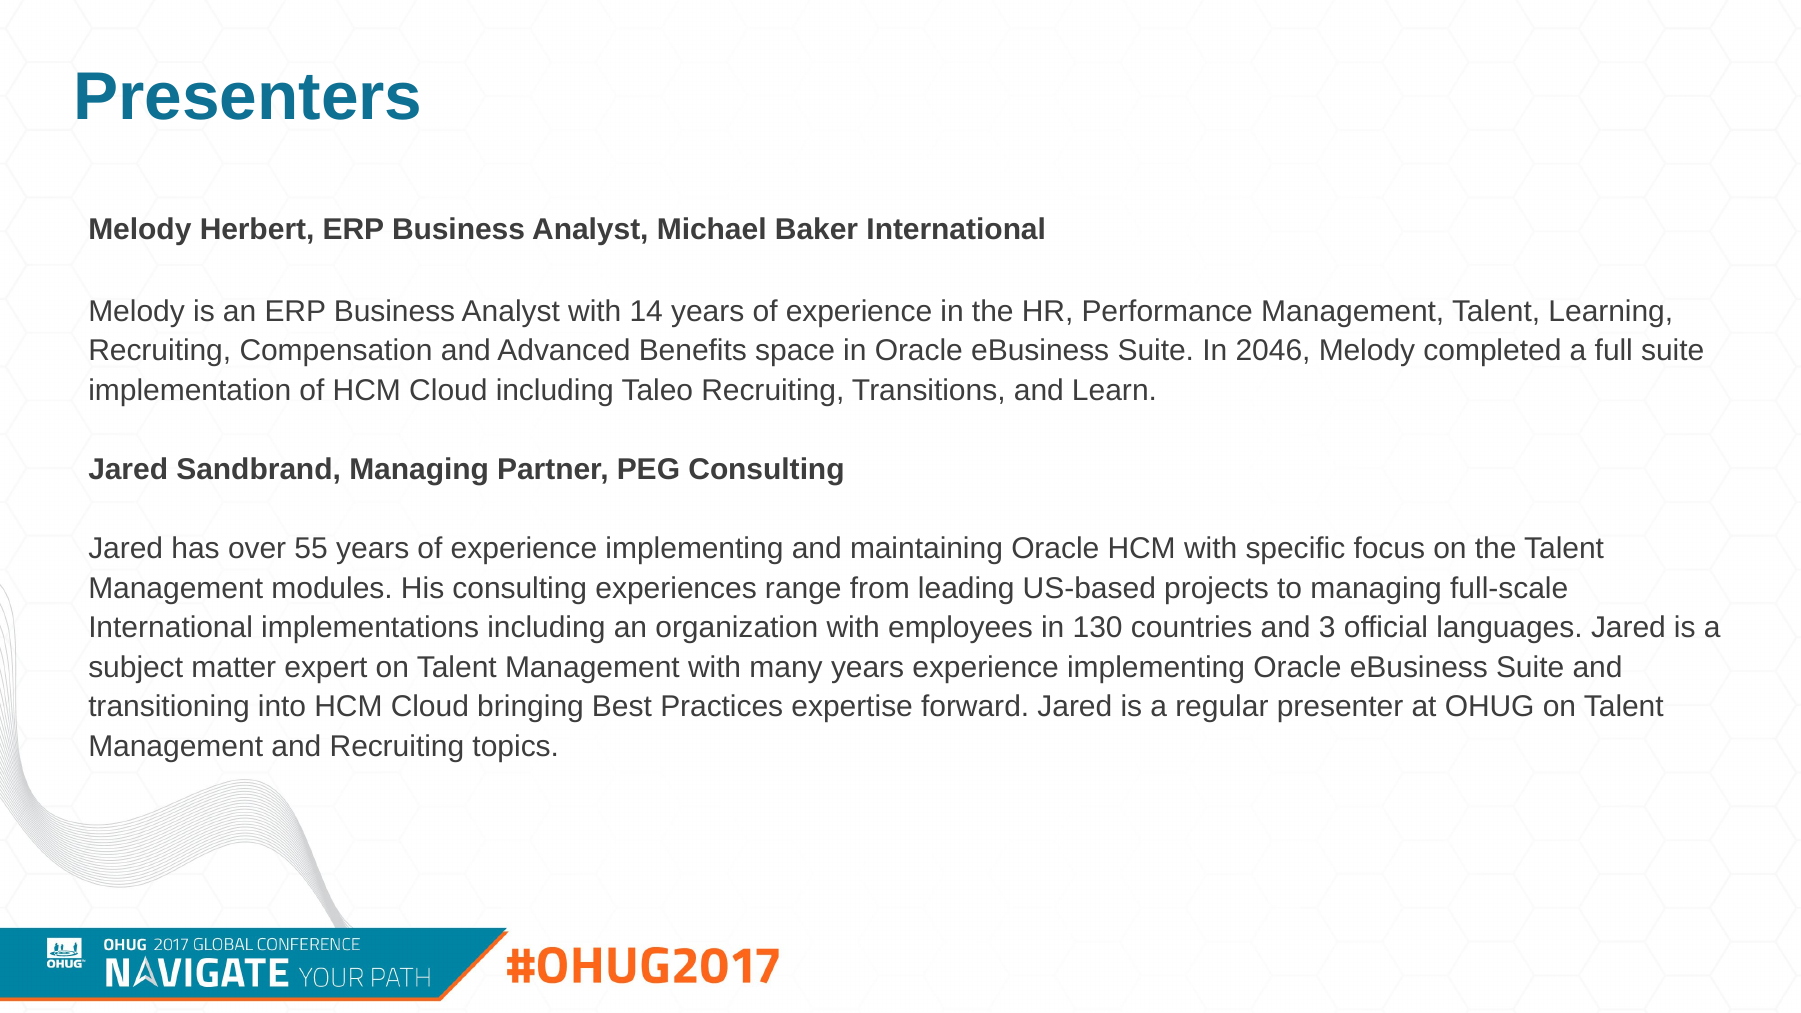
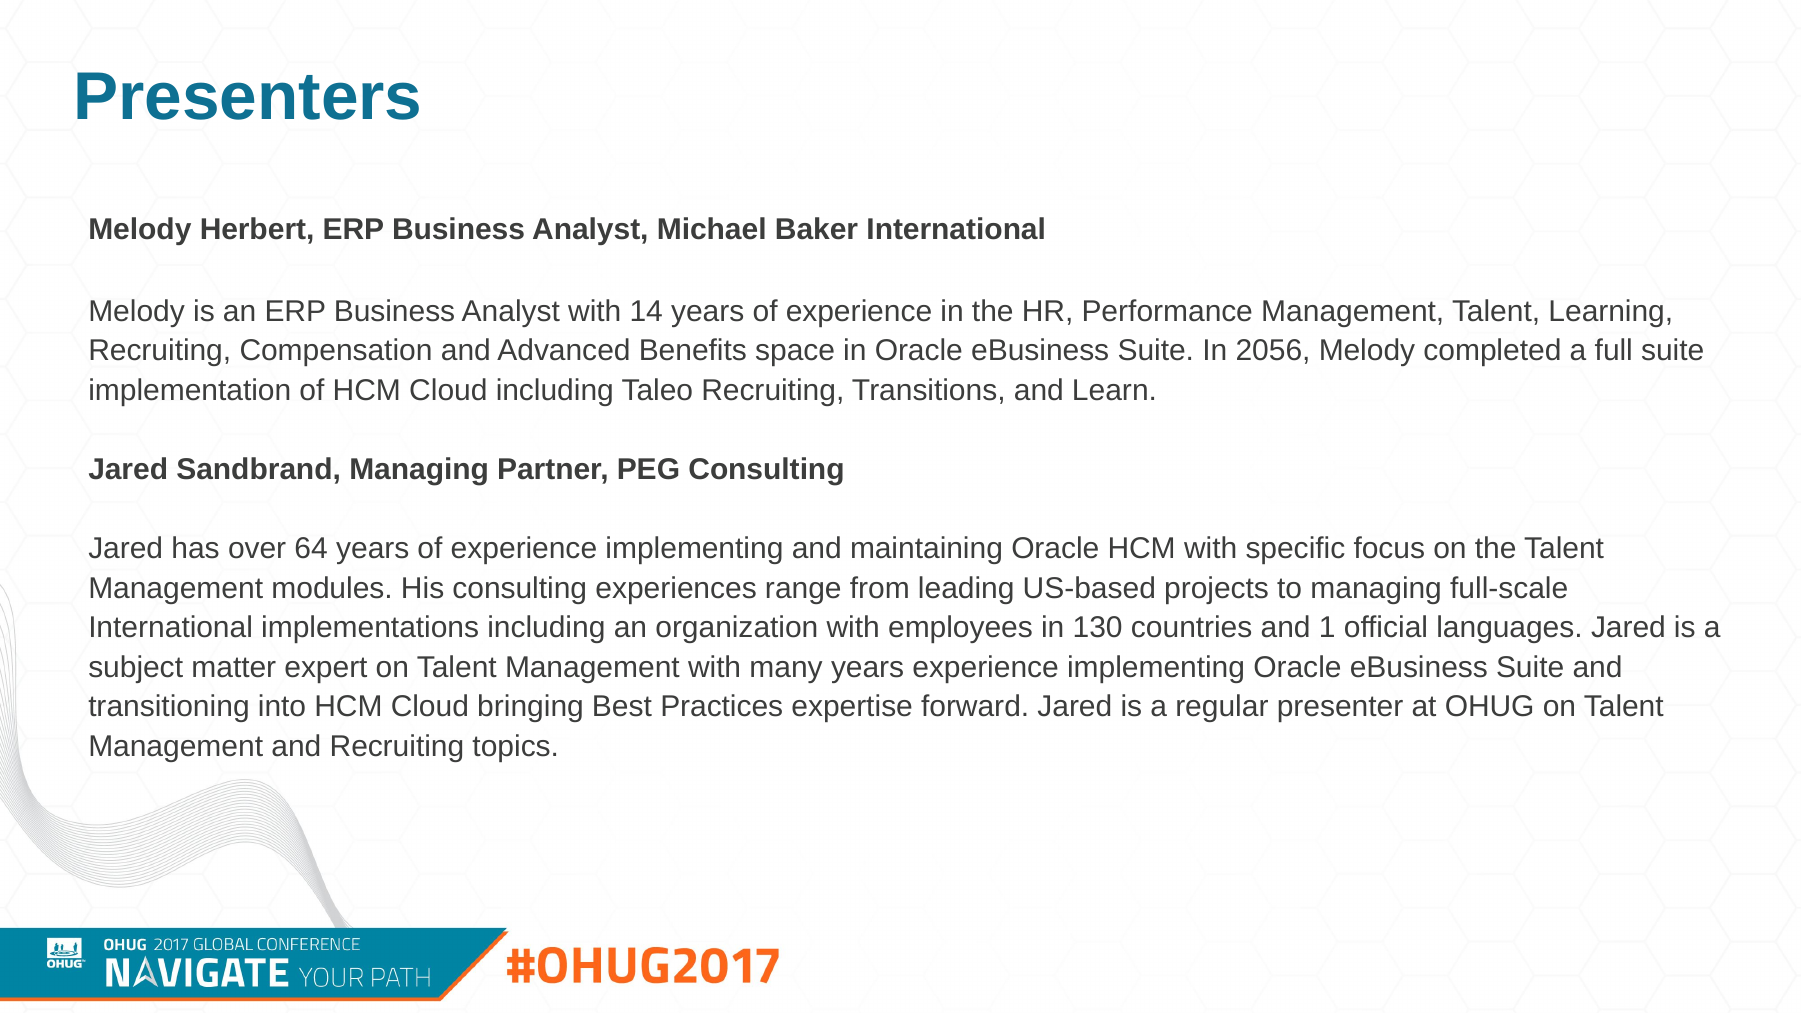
2046: 2046 -> 2056 (1273, 351)
55: 55 -> 64 (311, 549)
3: 3 -> 1 (1327, 628)
